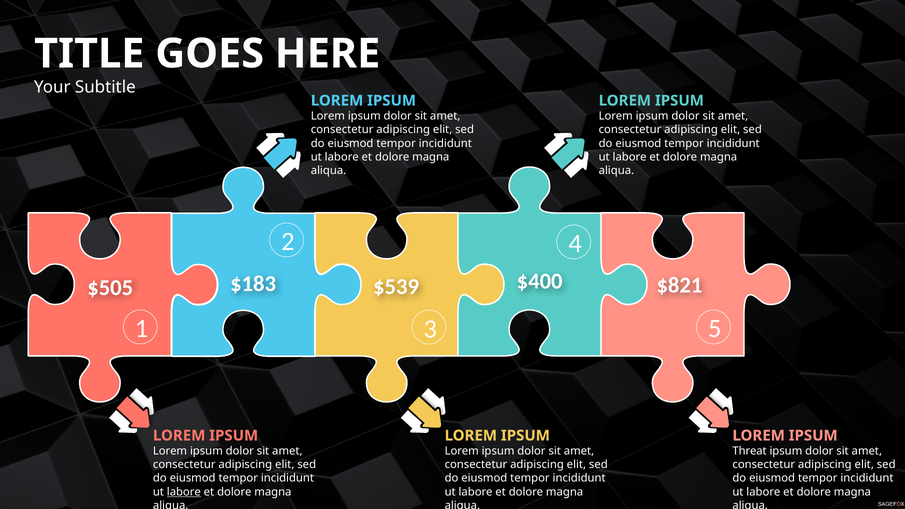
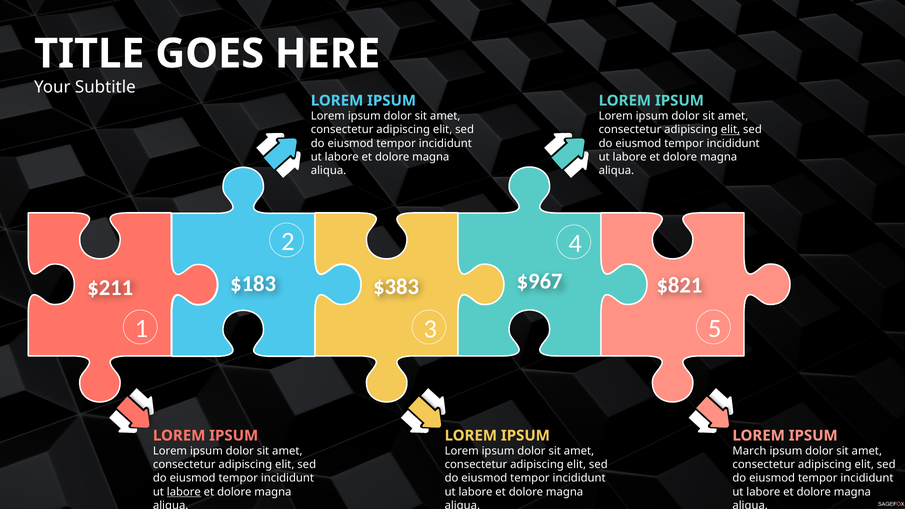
elit underline: none -> present (730, 130)
$400: $400 -> $967 (540, 281)
$539: $539 -> $383 (396, 287)
$505: $505 -> $211 (110, 288)
Threat: Threat -> March (749, 451)
